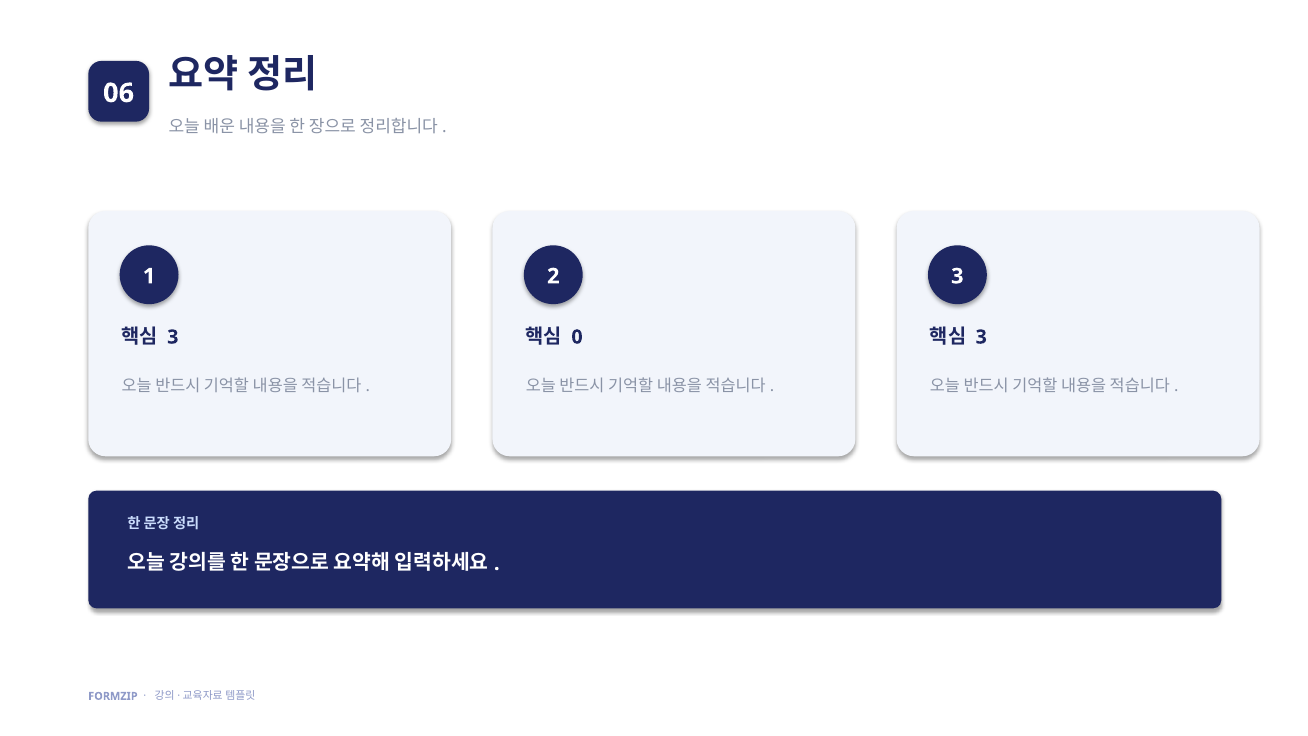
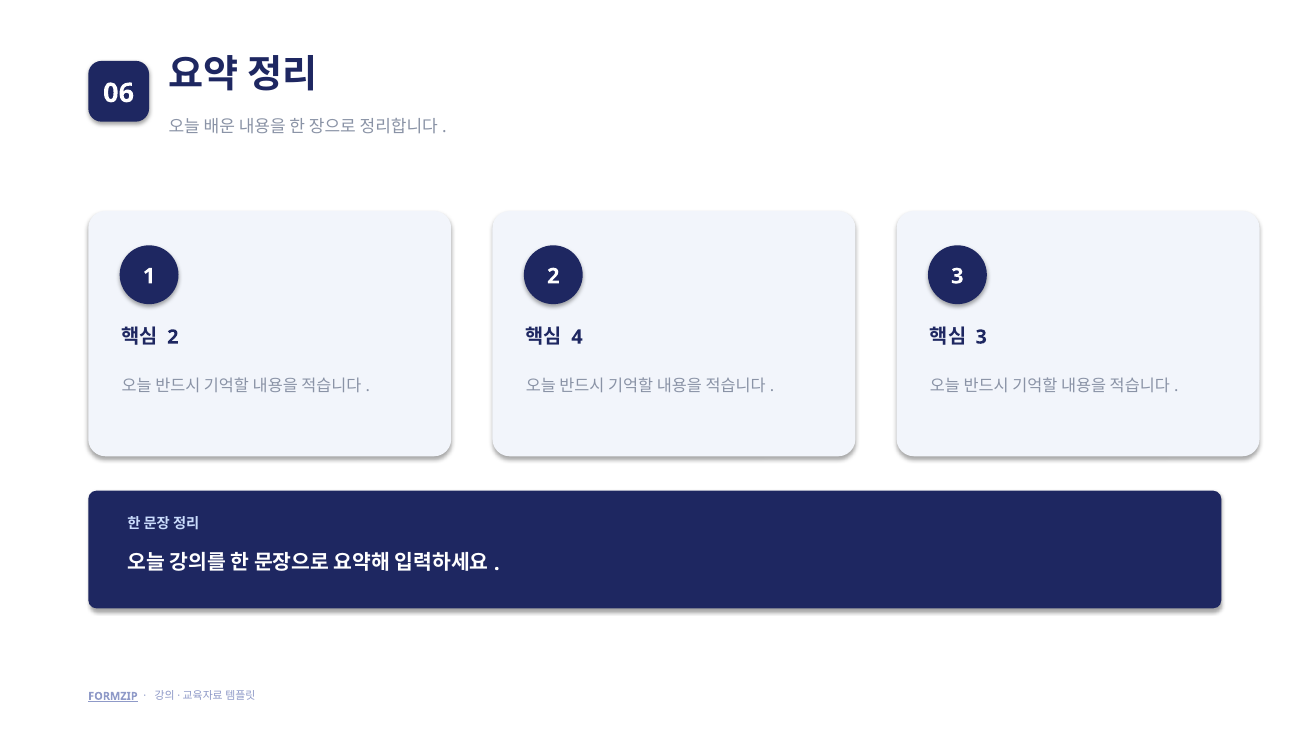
3: 3 -> 2 (173, 337)
0: 0 -> 4 (577, 337)
FORMZIP underline: none -> present (113, 696)
